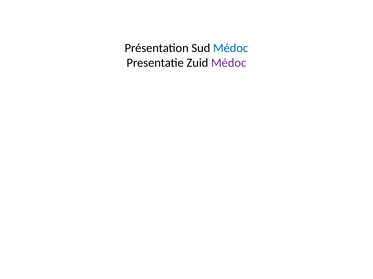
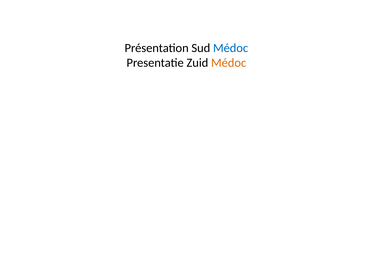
Médoc colour: purple -> orange (229, 63)
